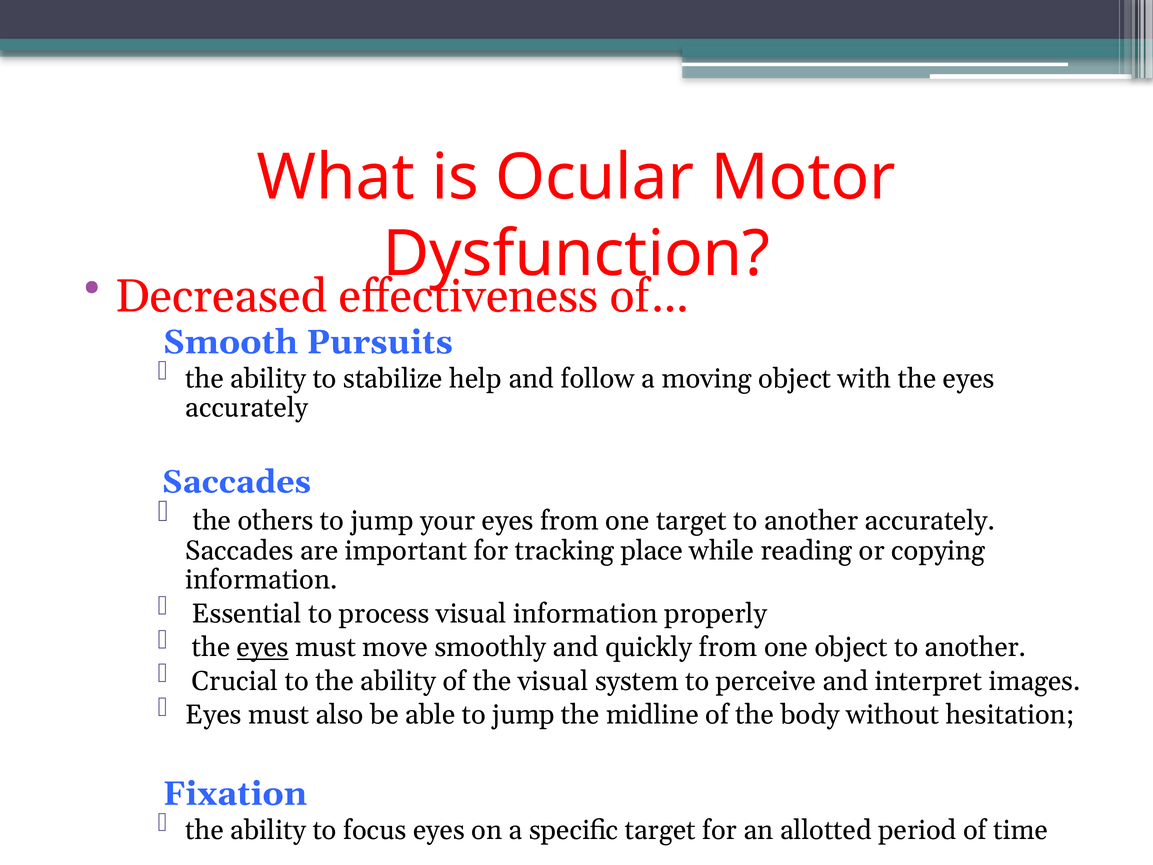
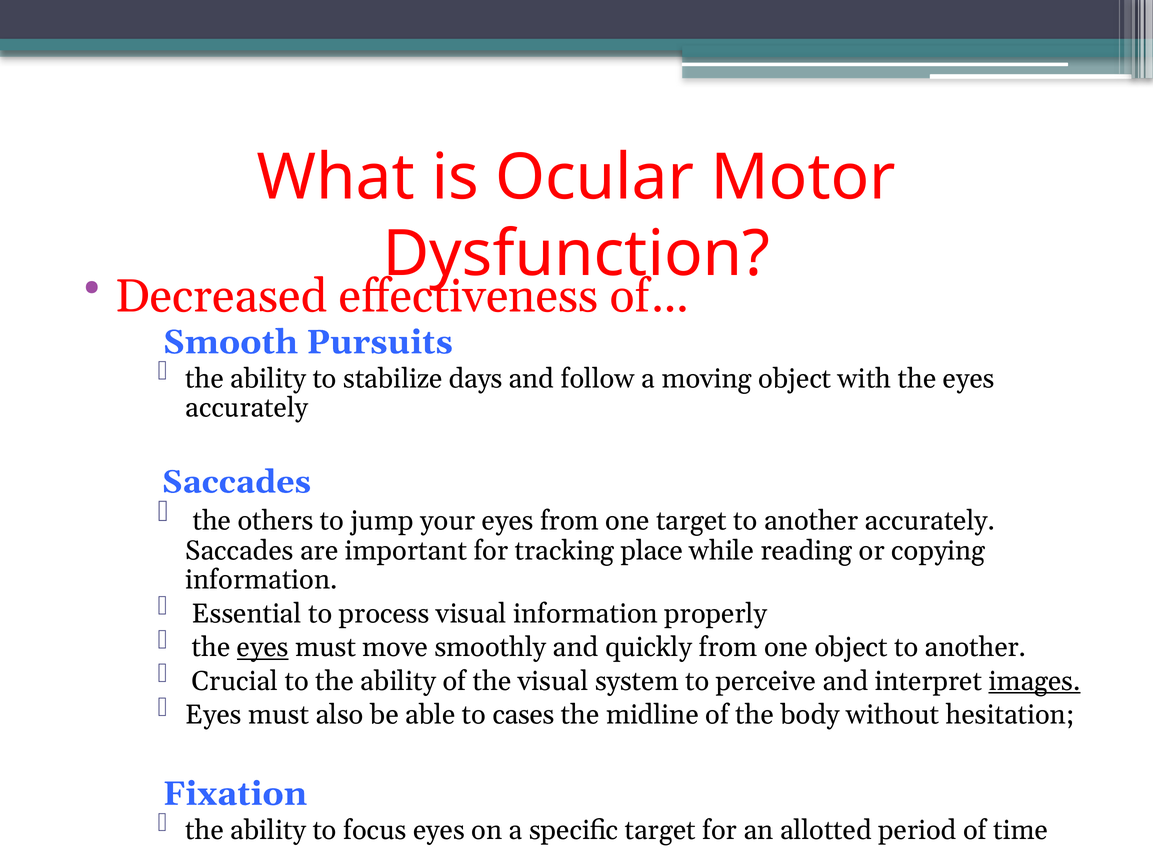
help: help -> days (476, 378)
images underline: none -> present (1035, 681)
able to jump: jump -> cases (524, 715)
